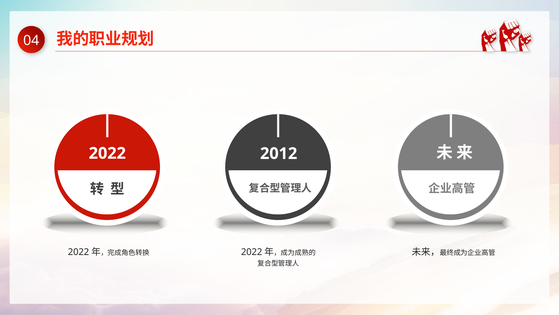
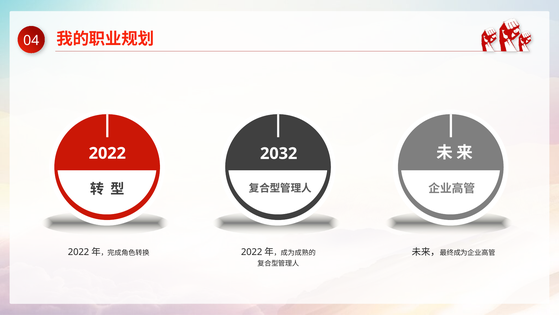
2012: 2012 -> 2032 (279, 153)
